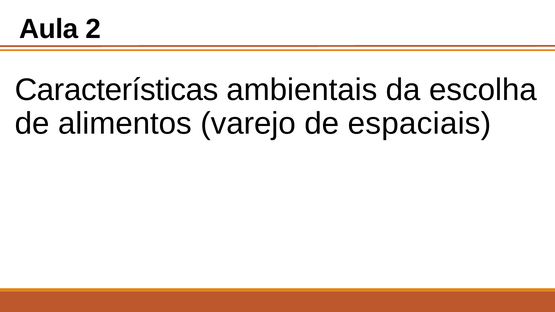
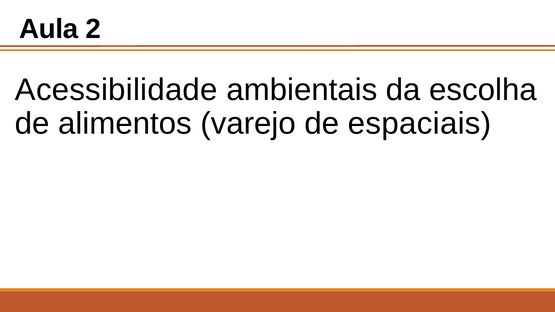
Características: Características -> Acessibilidade (116, 90)
